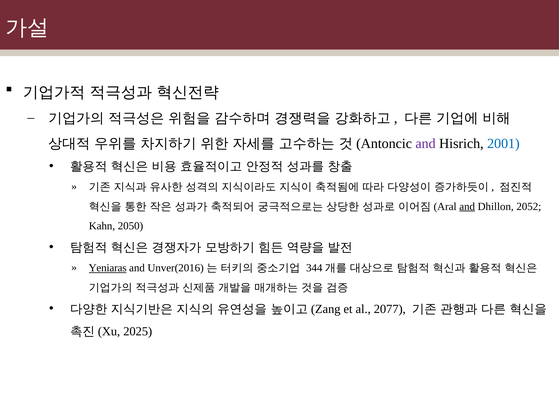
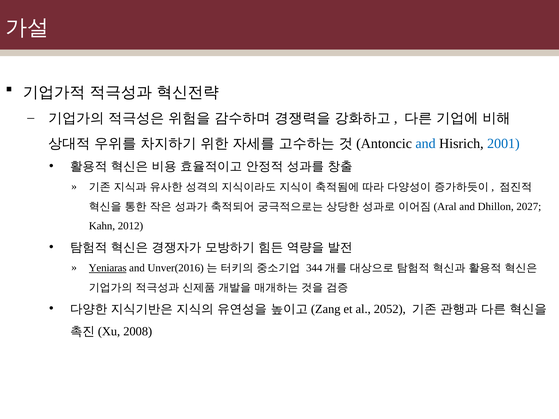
and colour: purple -> blue (426, 143)
and underline: present -> none (467, 207)
2052: 2052 -> 2027 (529, 207)
2050: 2050 -> 2012 (130, 226)
2077: 2077 -> 2052 (390, 309)
2025: 2025 -> 2008 (138, 331)
